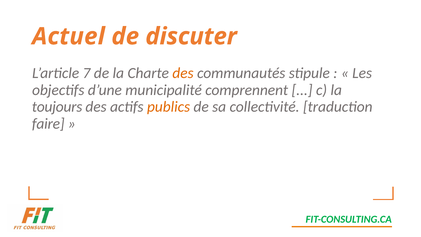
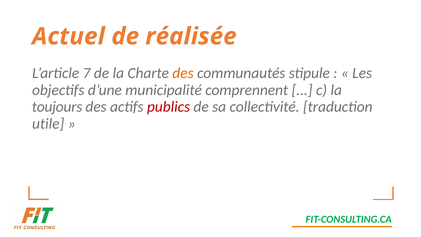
discuter: discuter -> réalisée (191, 36)
publics colour: orange -> red (169, 107)
faire: faire -> utile (48, 124)
